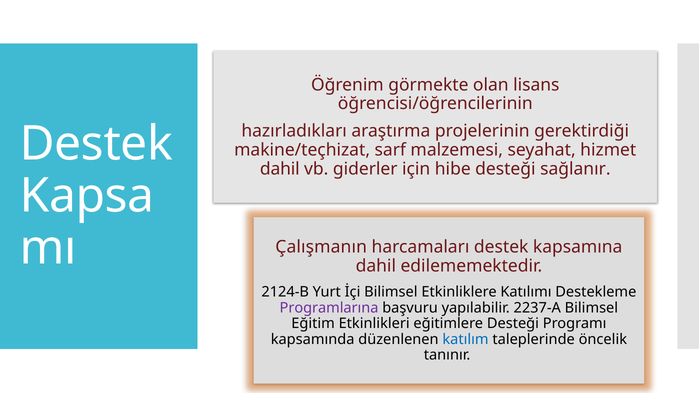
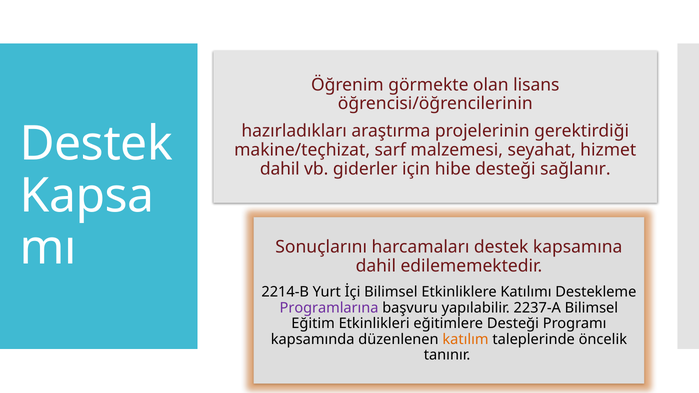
Çalışmanın: Çalışmanın -> Sonuçlarını (321, 247)
2124-B: 2124-B -> 2214-B (285, 292)
katılım colour: blue -> orange (465, 339)
